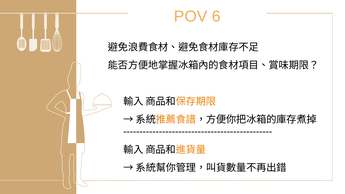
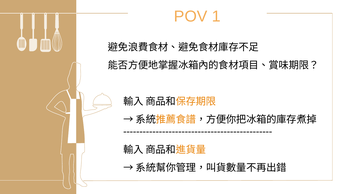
6: 6 -> 1 (216, 17)
